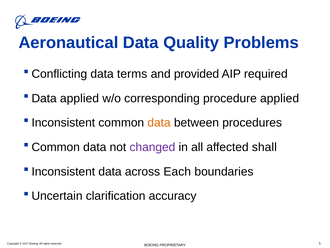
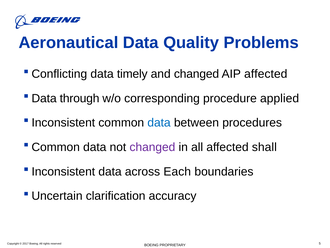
terms: terms -> timely (132, 74)
and provided: provided -> changed (197, 74)
AIP required: required -> affected (266, 74)
applied: applied -> through (80, 98)
data colour: orange -> blue (159, 122)
